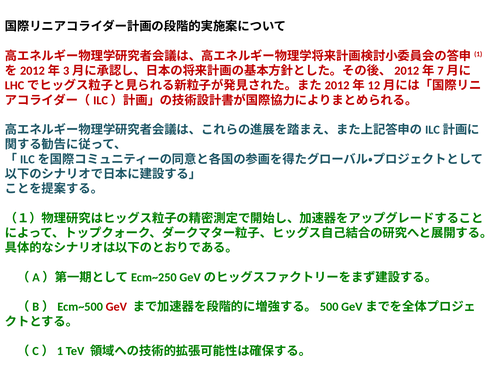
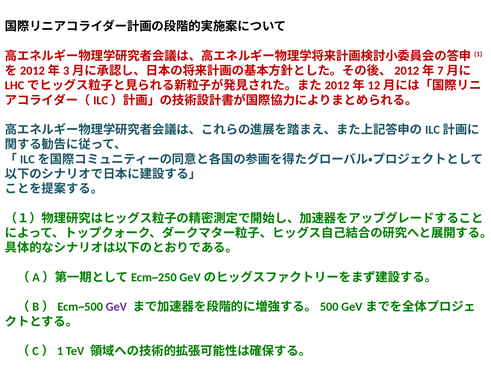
GeV colour: red -> purple (116, 306)
